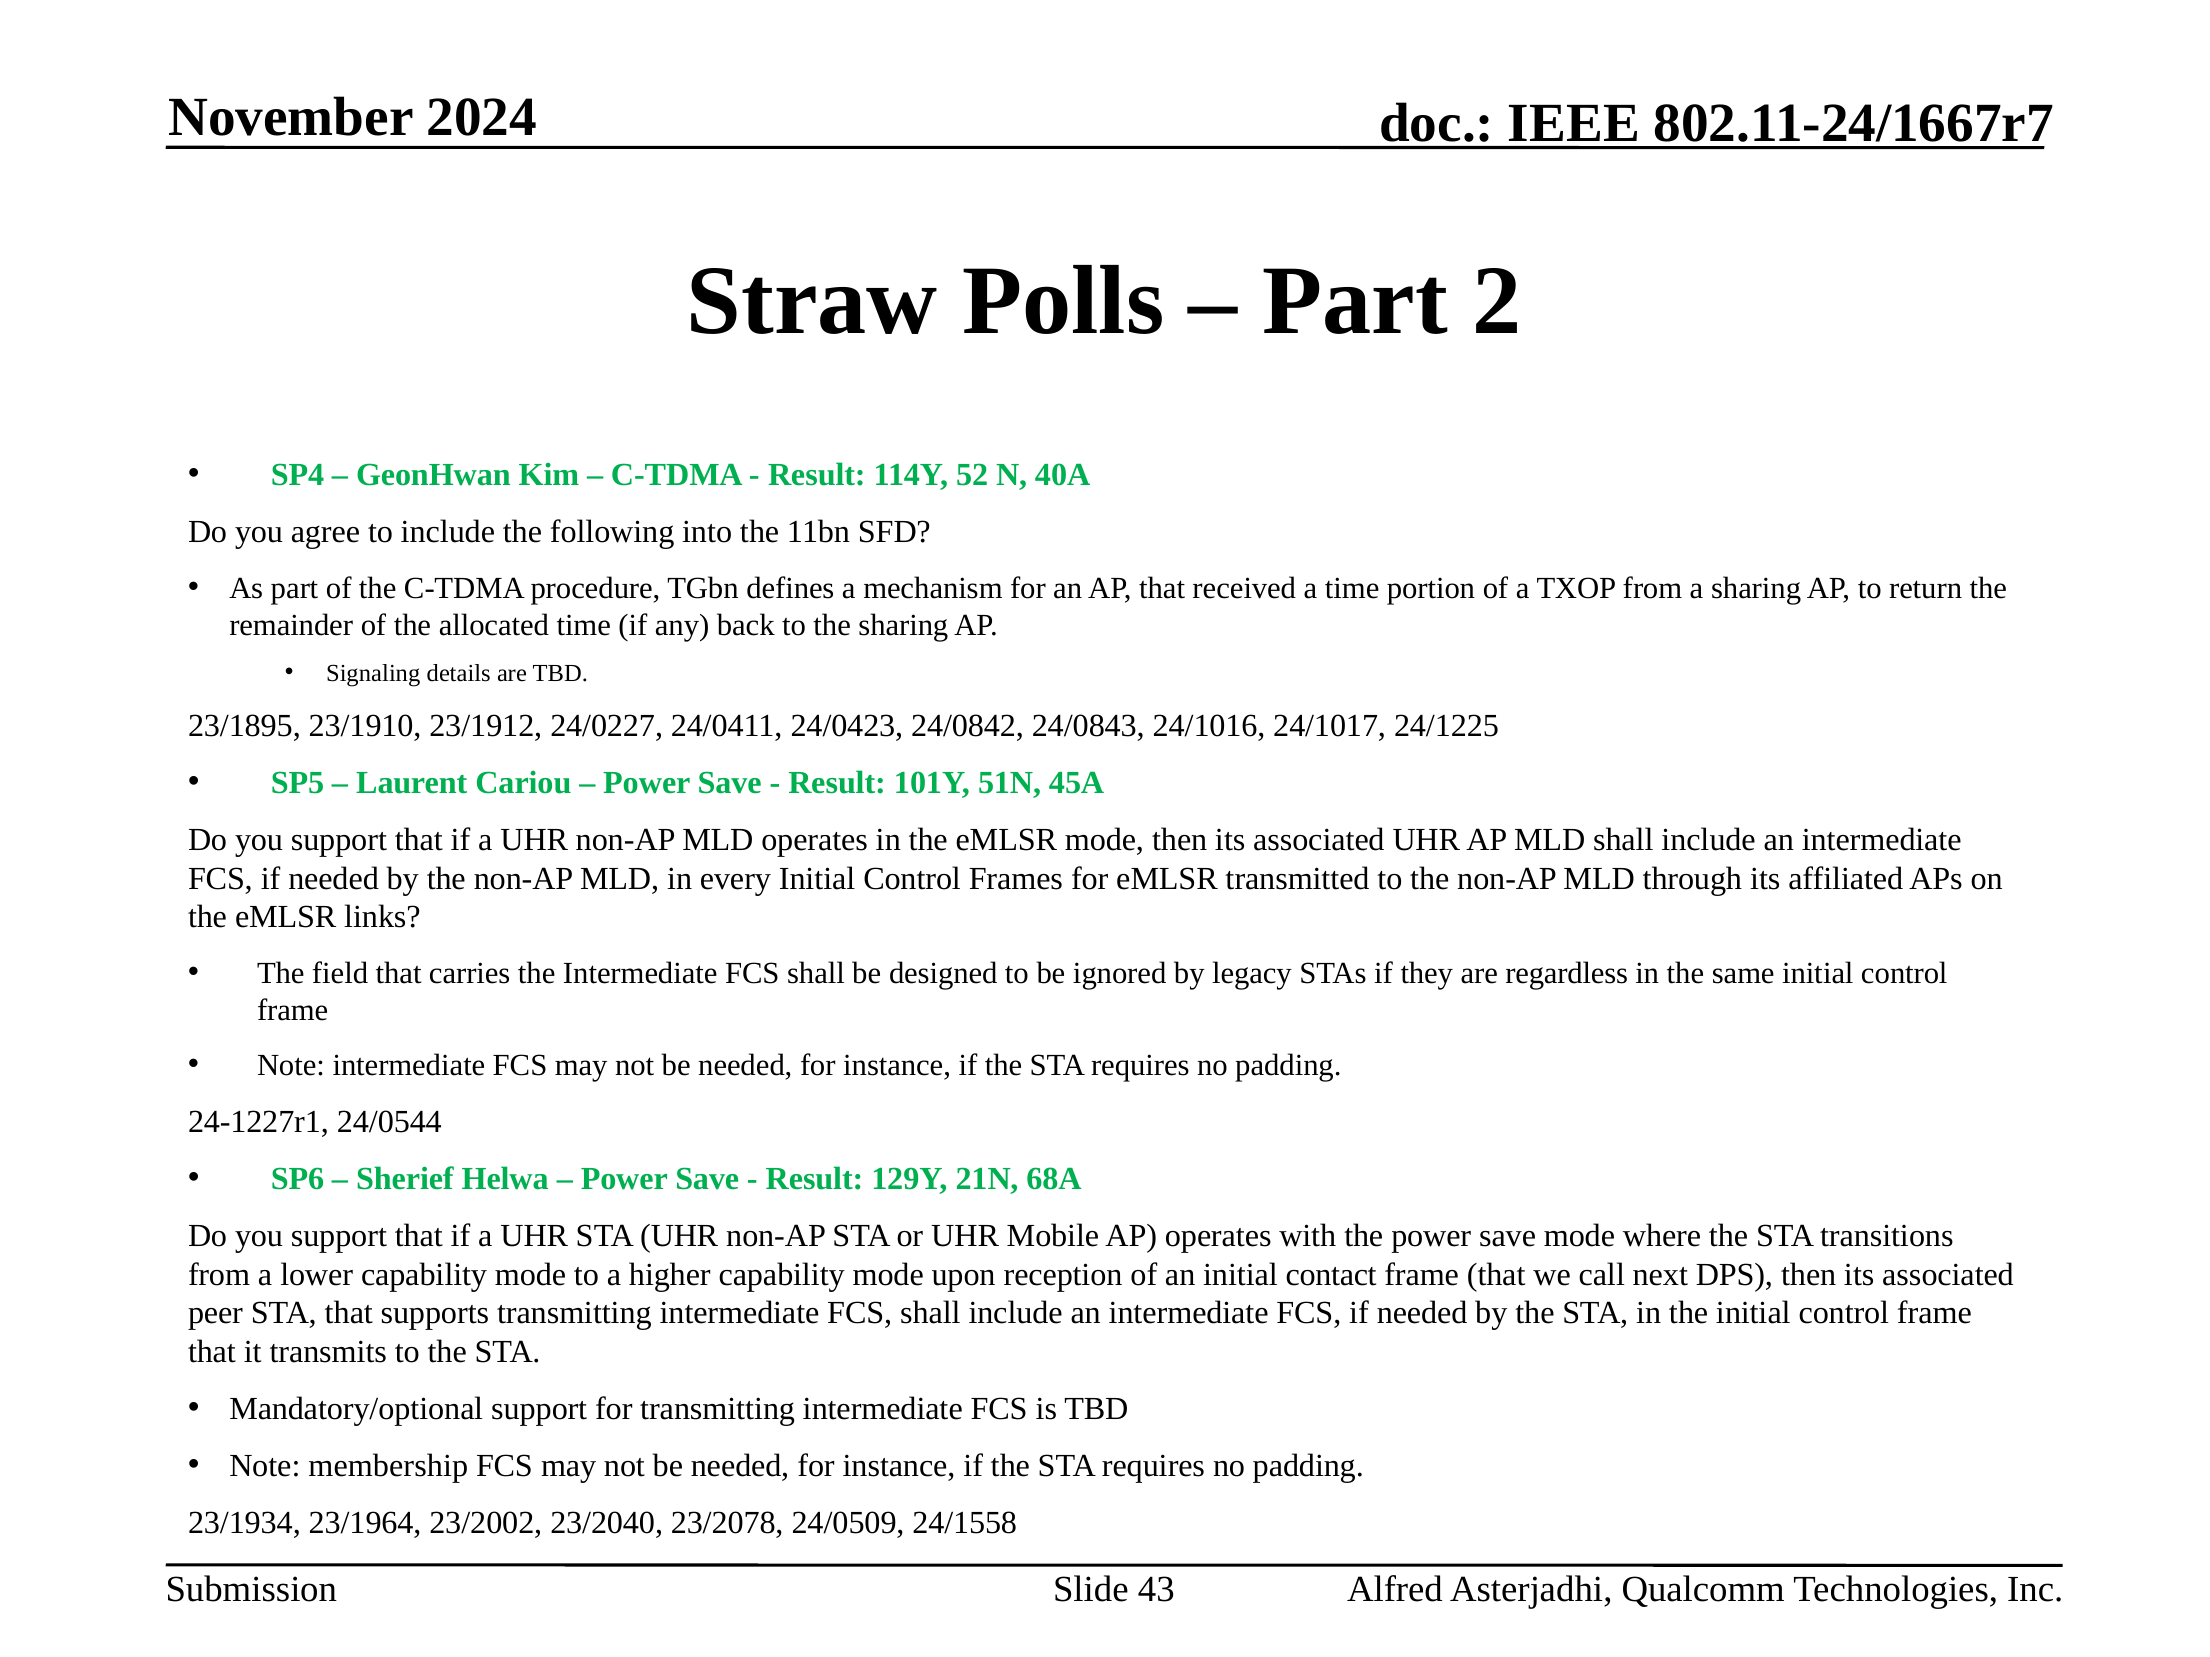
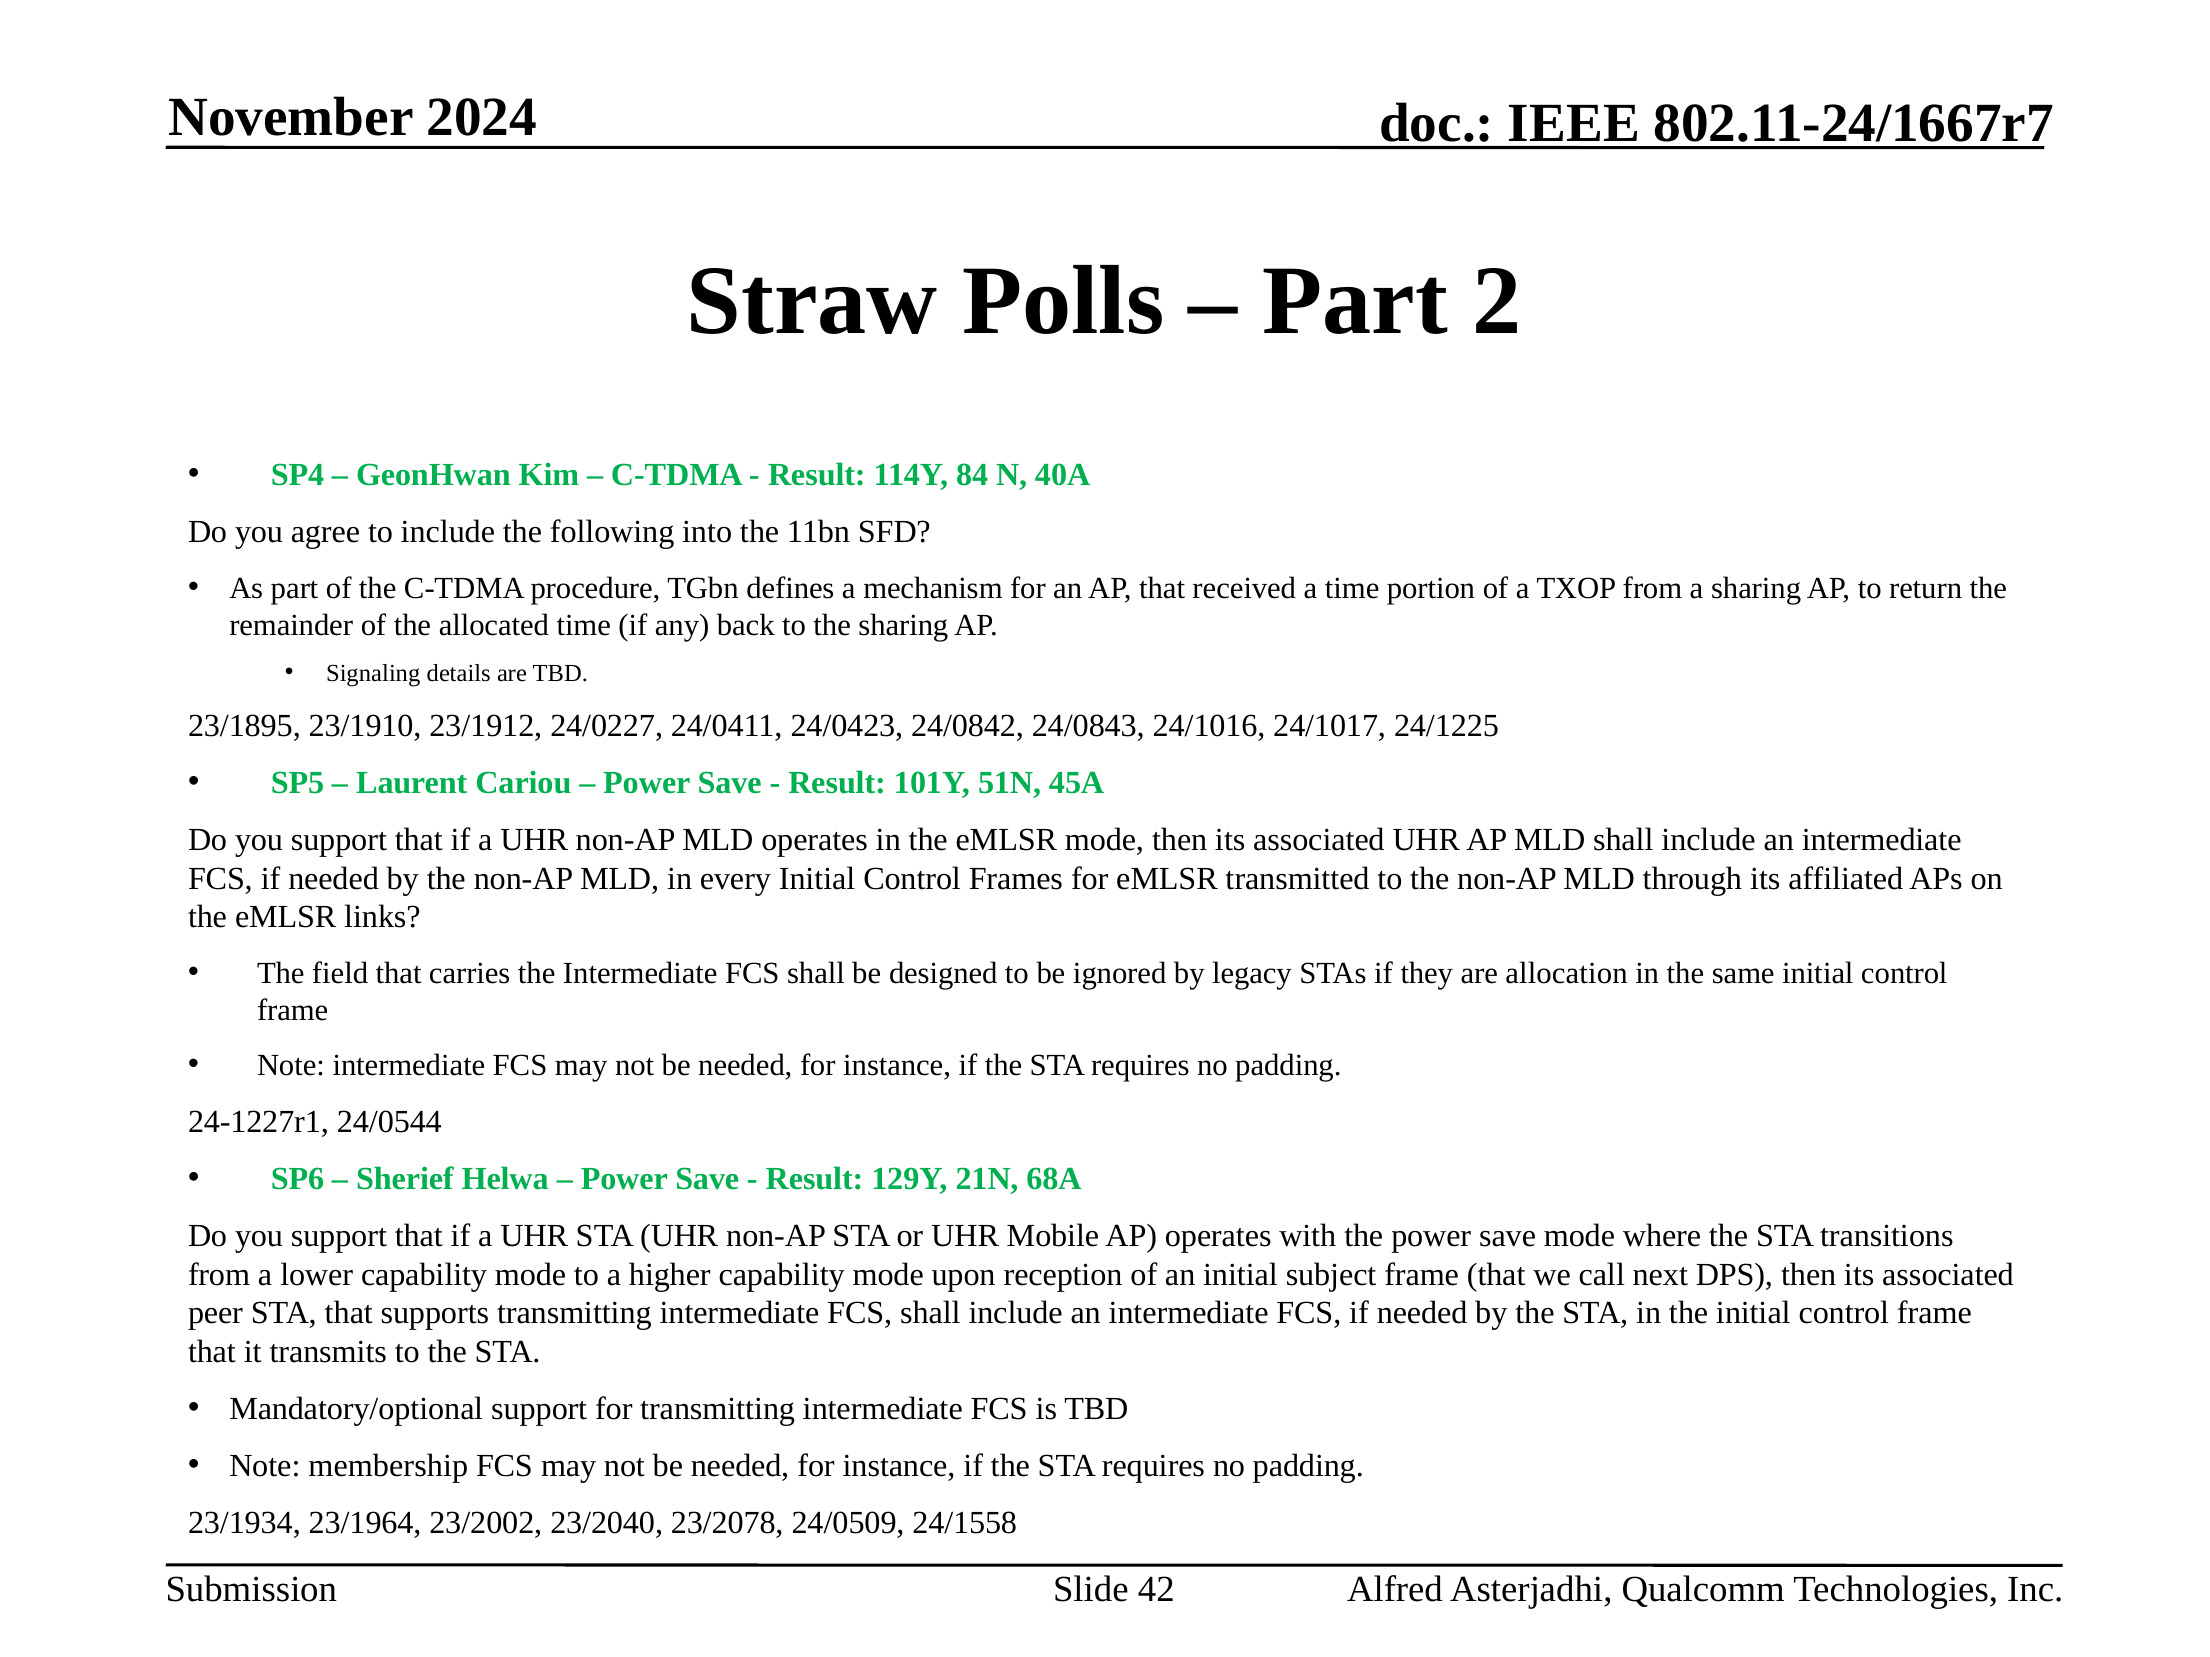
52: 52 -> 84 (972, 475)
regardless: regardless -> allocation (1566, 974)
contact: contact -> subject (1331, 1275)
43: 43 -> 42 (1156, 1590)
